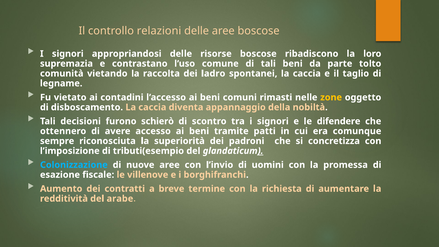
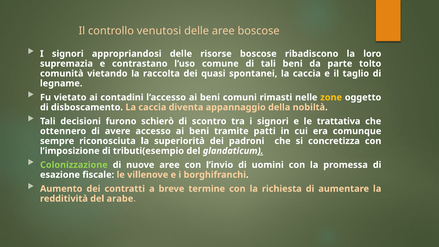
relazioni: relazioni -> venutosi (159, 31)
ladro: ladro -> quasi (213, 73)
difendere: difendere -> trattativa (339, 121)
Colonizzazione colour: light blue -> light green (74, 165)
